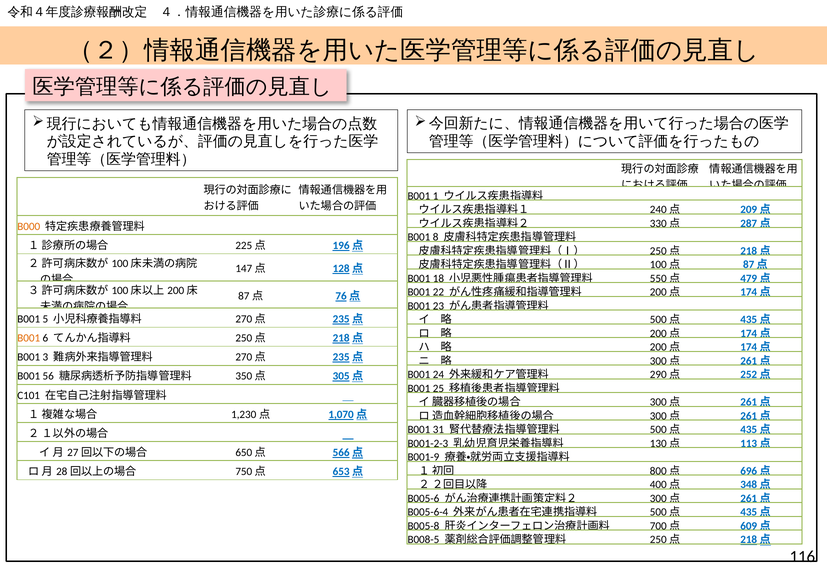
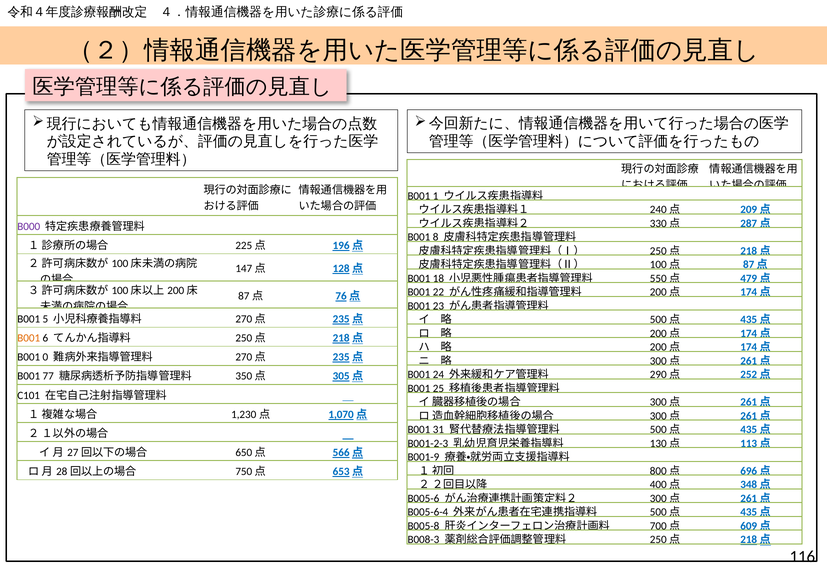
B000 colour: orange -> purple (29, 227)
3: 3 -> 0 (45, 358)
56: 56 -> 77 (48, 377)
B008-5: B008-5 -> B008-3 (423, 540)
